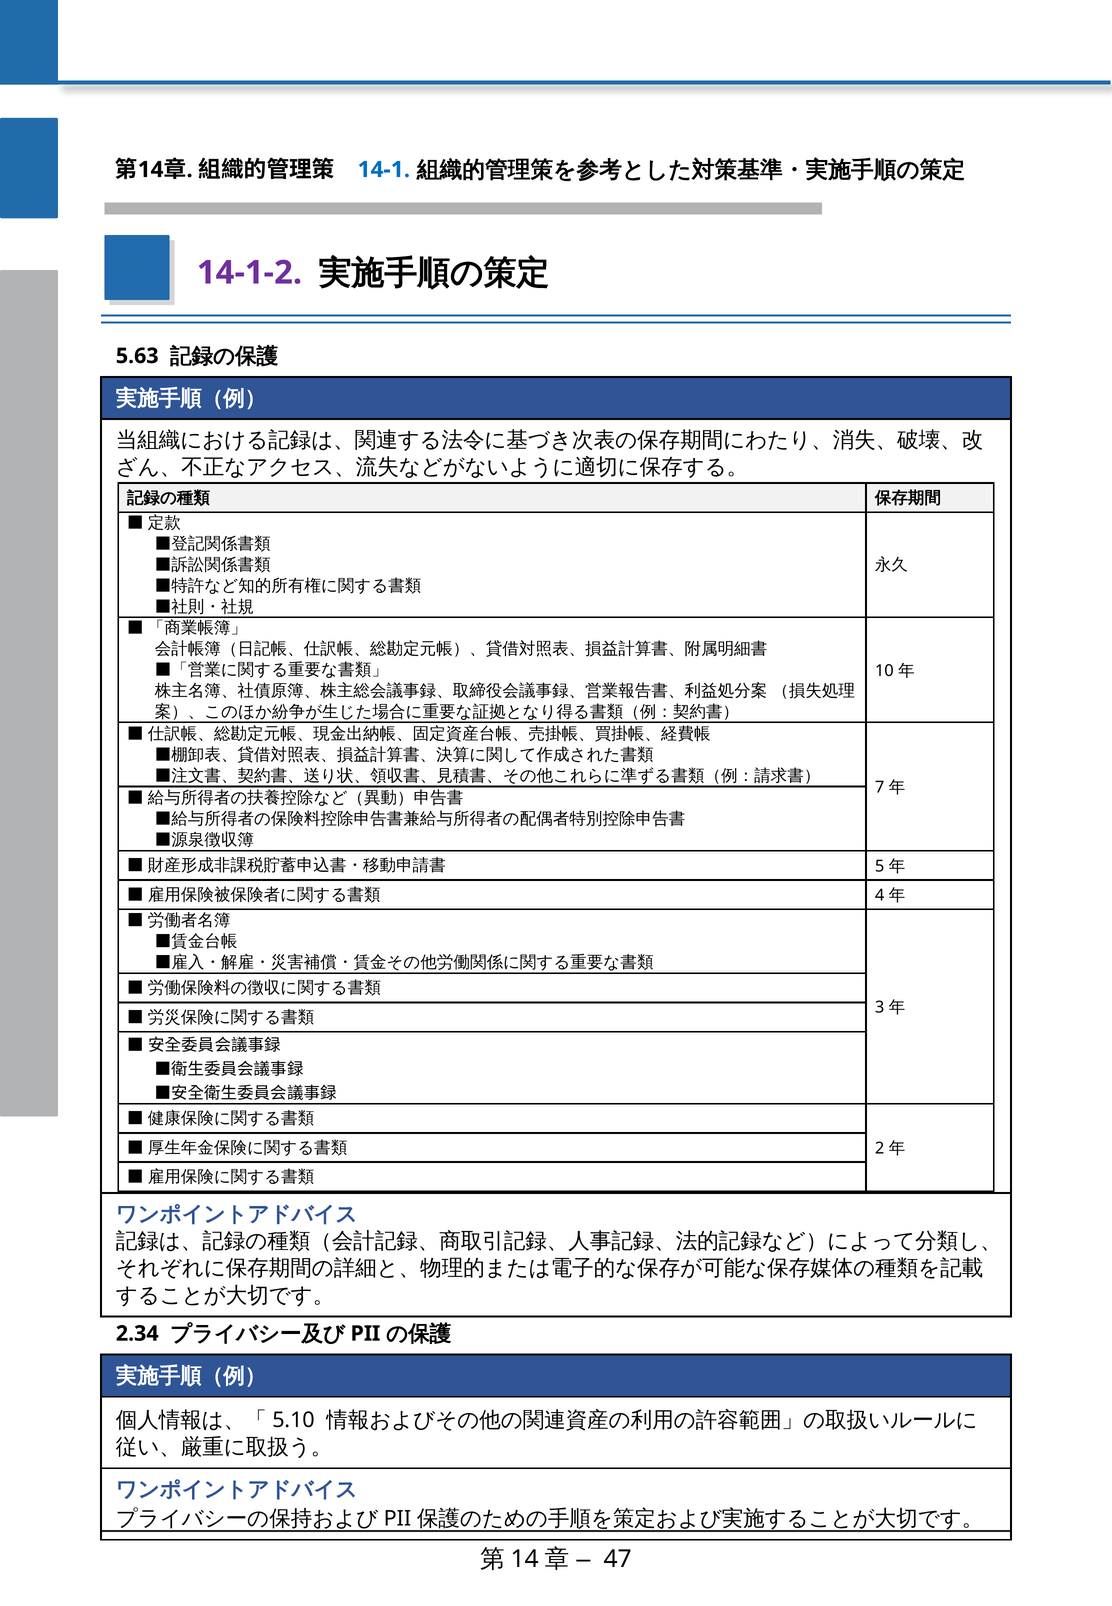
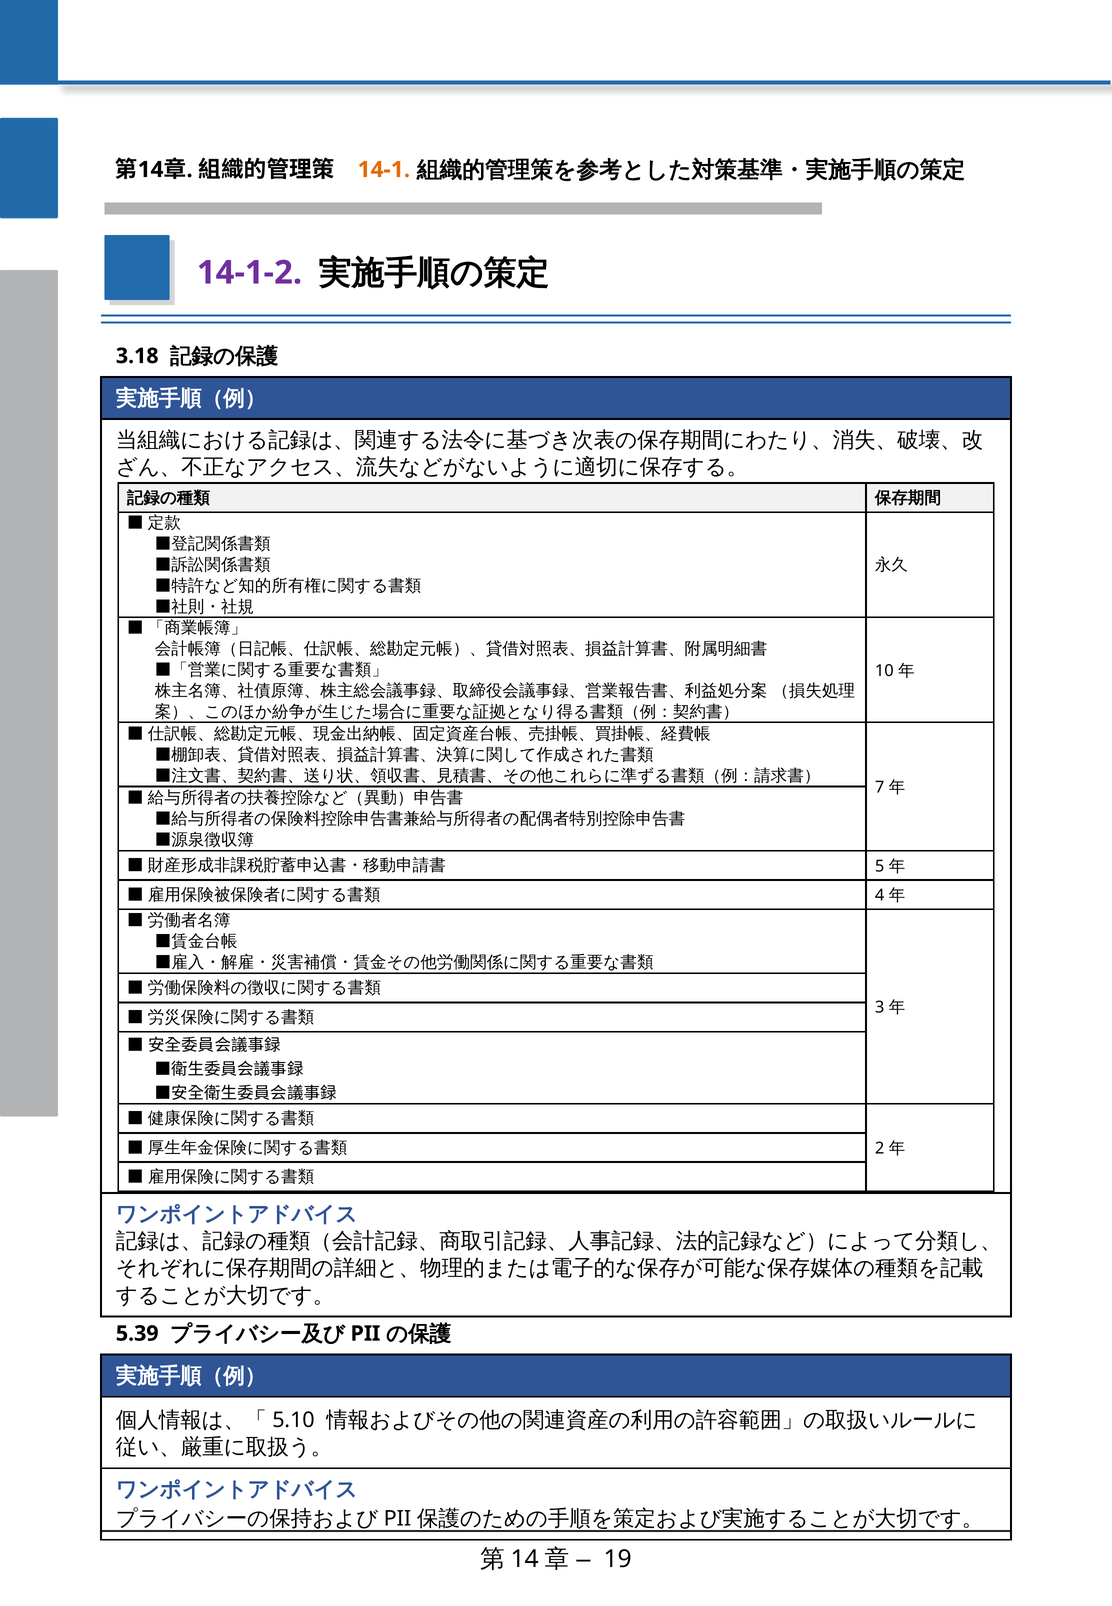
14-1 colour: blue -> orange (384, 170)
5.63: 5.63 -> 3.18 (137, 356)
2.34: 2.34 -> 5.39 (137, 1334)
47: 47 -> 19 (618, 1560)
